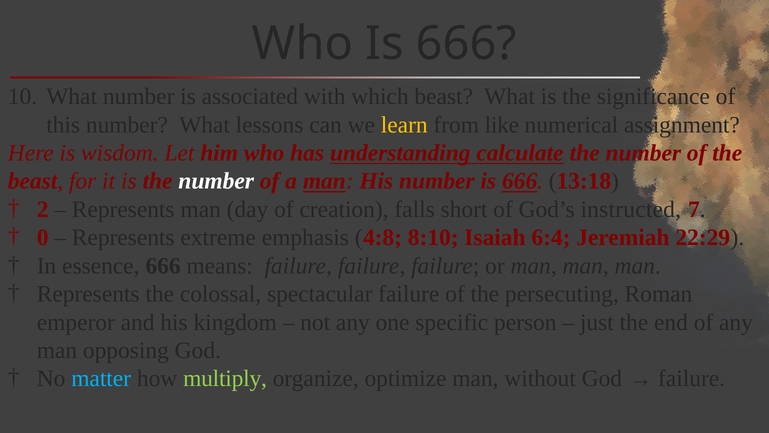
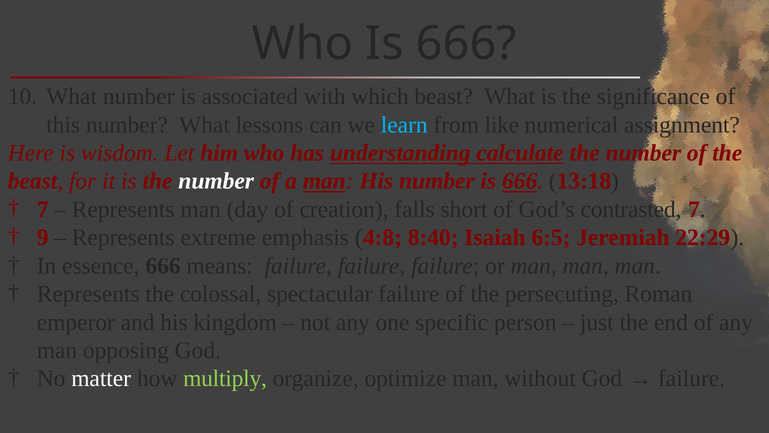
learn colour: yellow -> light blue (404, 125)
2: 2 -> 7 (43, 209)
instructed: instructed -> contrasted (631, 209)
0: 0 -> 9 (43, 237)
8:10: 8:10 -> 8:40 (433, 237)
6:4: 6:4 -> 6:5 (551, 237)
matter colour: light blue -> white (101, 378)
